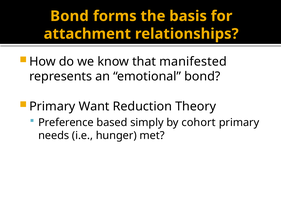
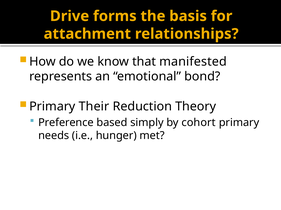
Bond: Bond -> Drive (70, 16)
Want: Want -> Their (94, 107)
